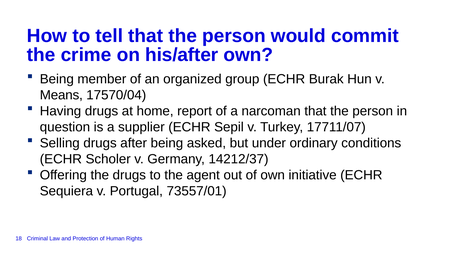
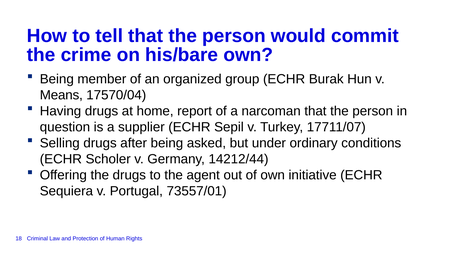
his/after: his/after -> his/bare (182, 55)
14212/37: 14212/37 -> 14212/44 (238, 159)
